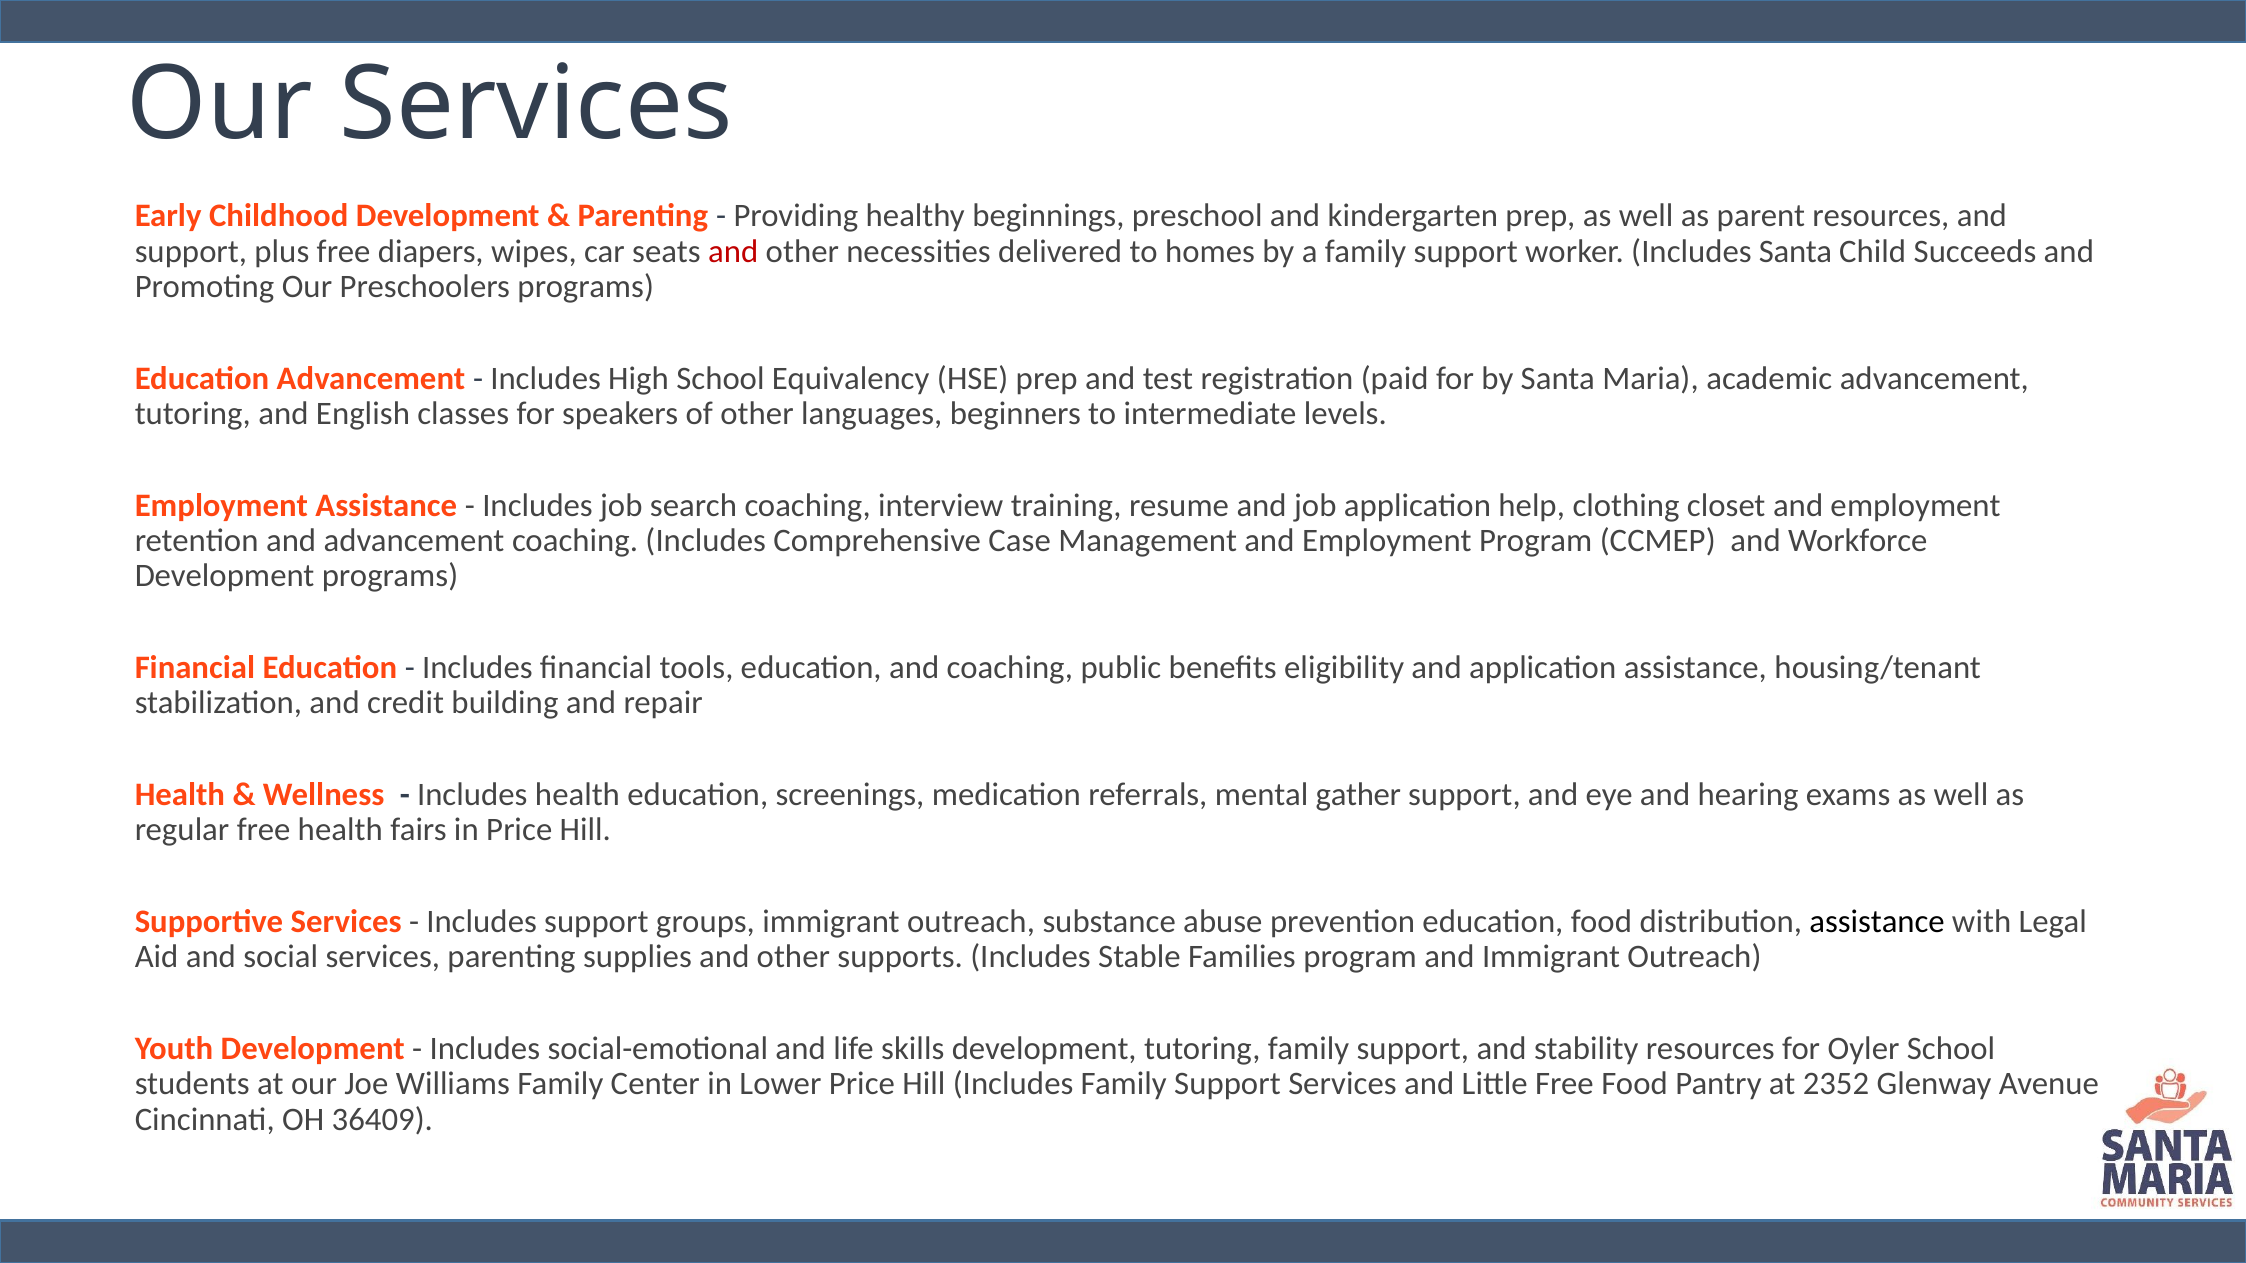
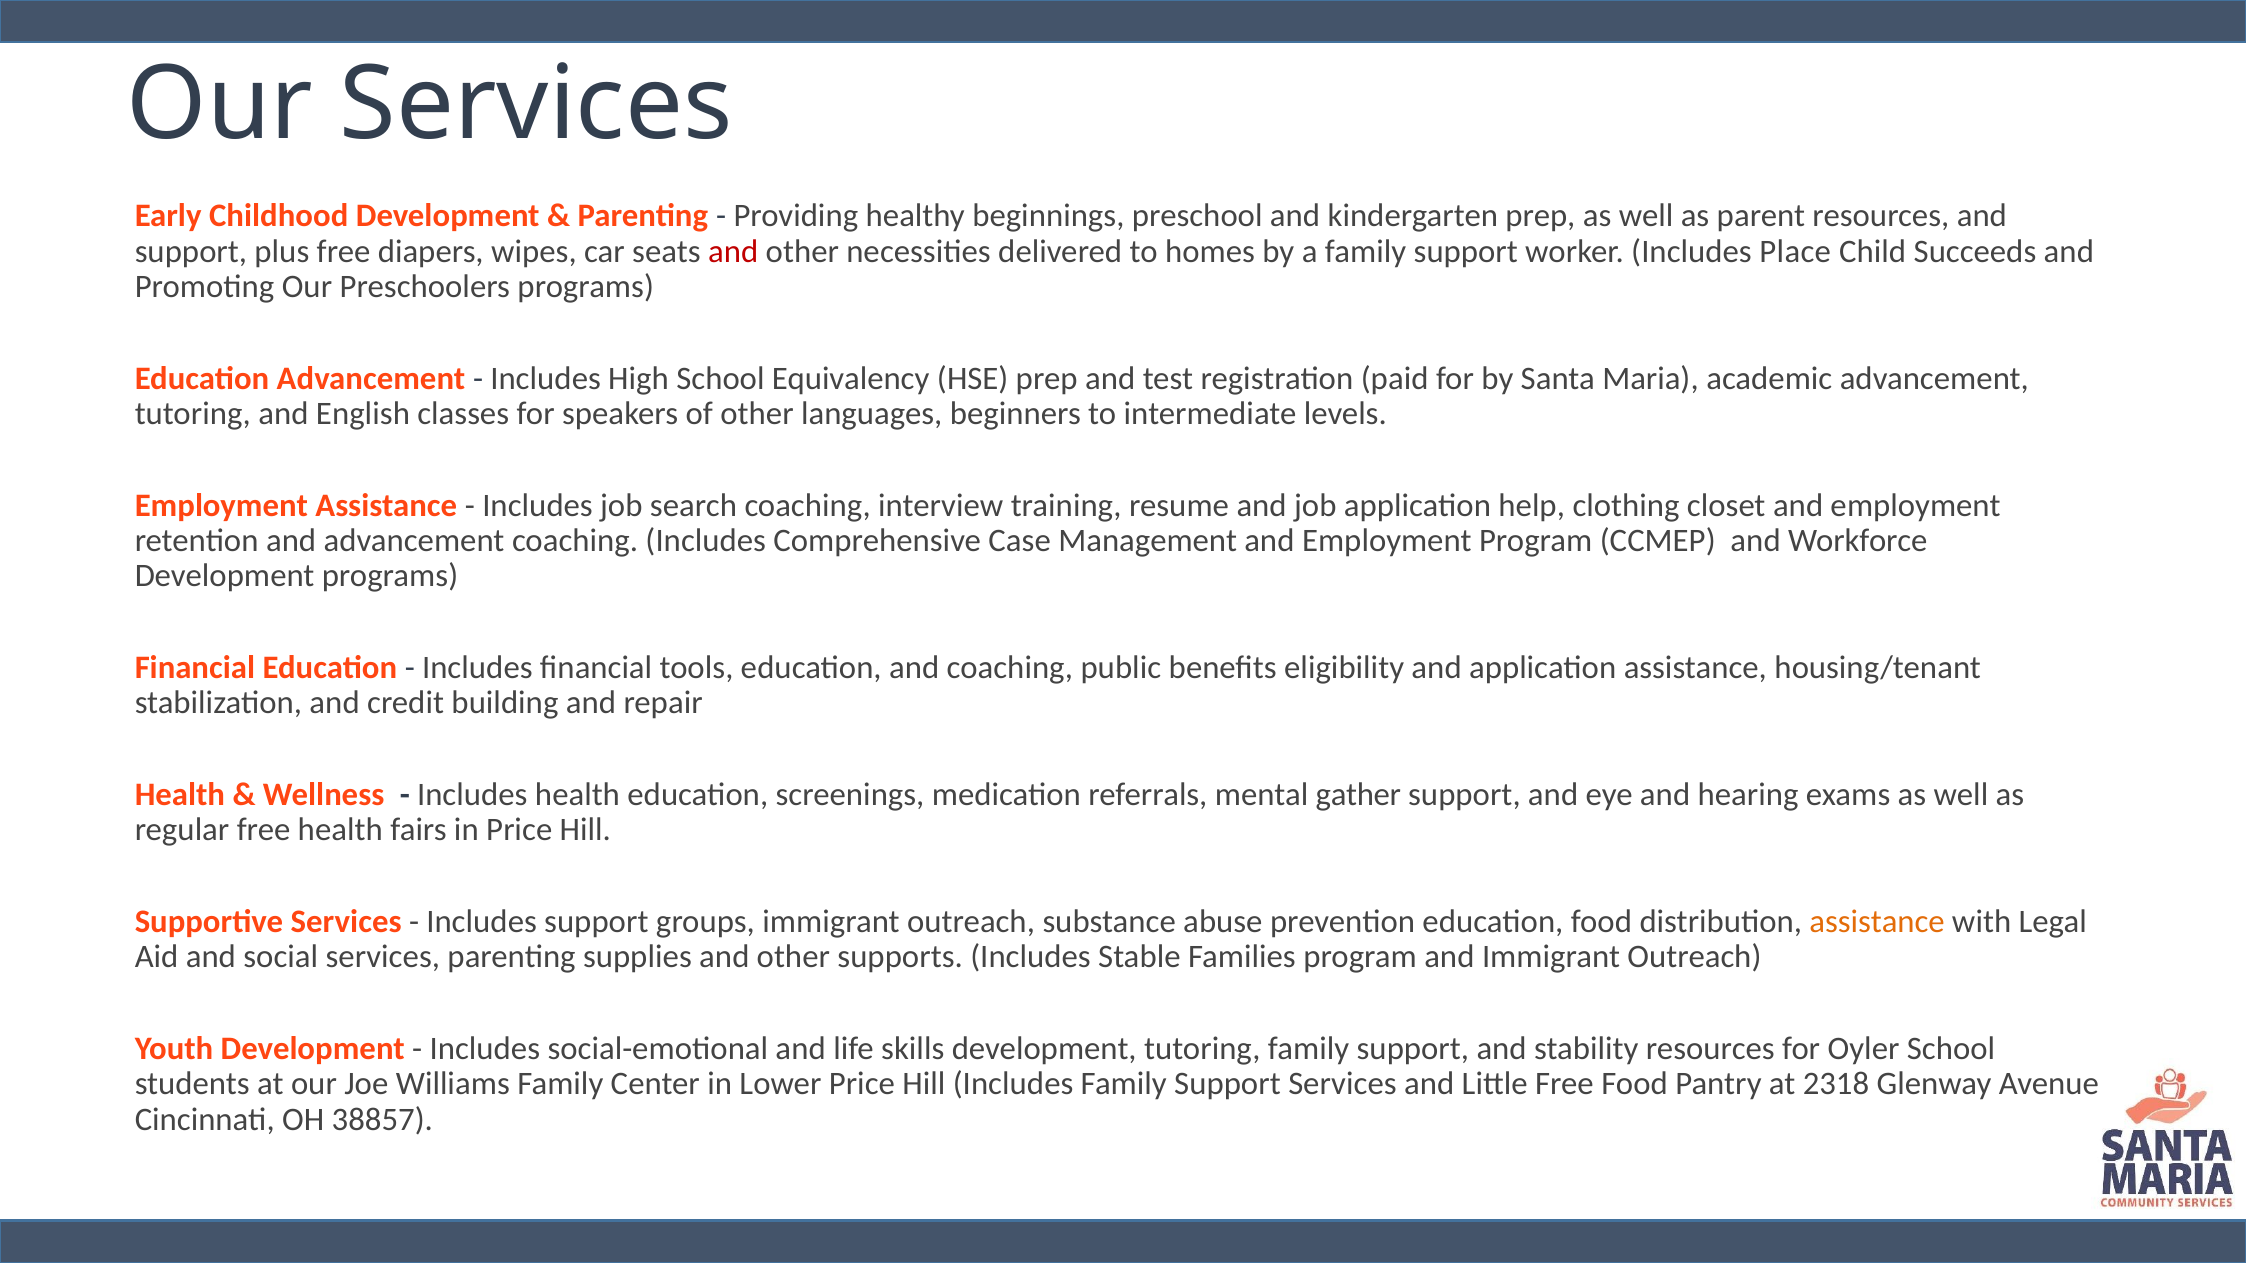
Includes Santa: Santa -> Place (1795, 251)
assistance colour: black -> orange (1877, 922)
2352: 2352 -> 2318 (1836, 1084)
36409: 36409 -> 38857 (382, 1120)
